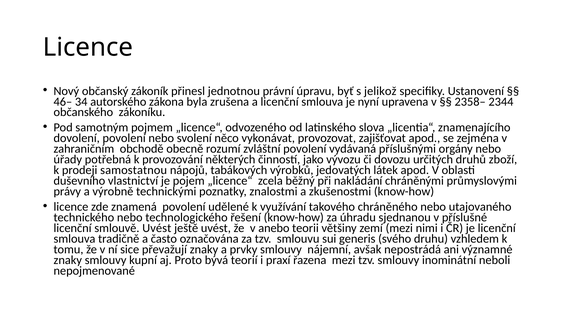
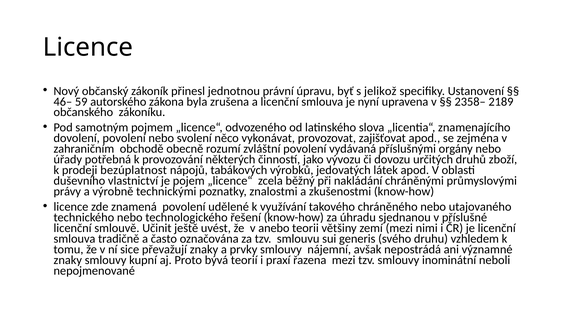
34: 34 -> 59 (81, 102)
2344: 2344 -> 2189 (501, 102)
samostatnou: samostatnou -> bezúplatnost (134, 170)
smlouvě Uvést: Uvést -> Učinit (157, 228)
